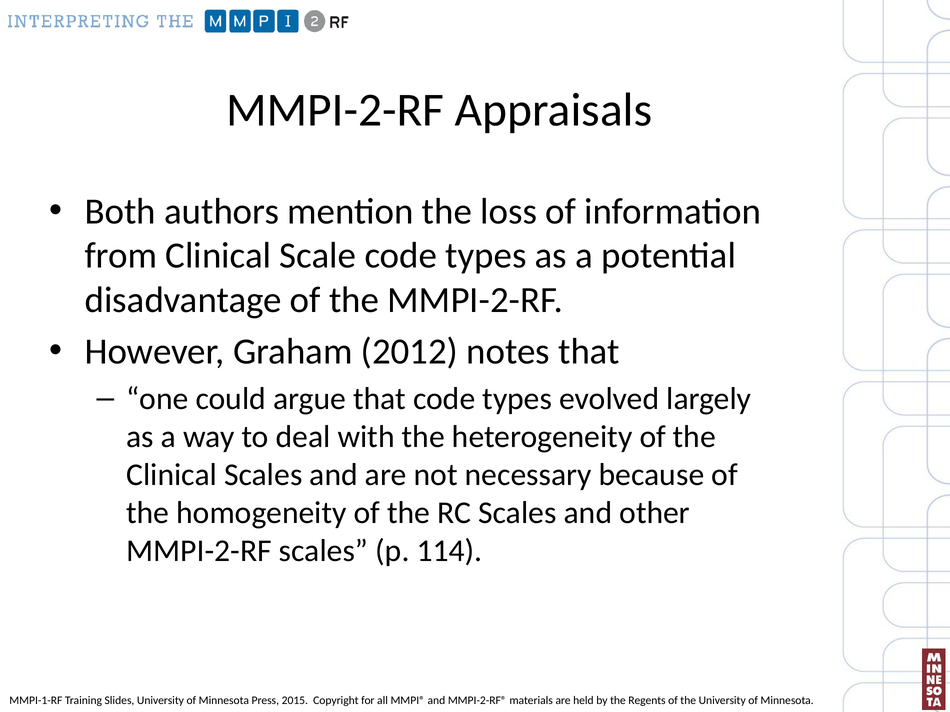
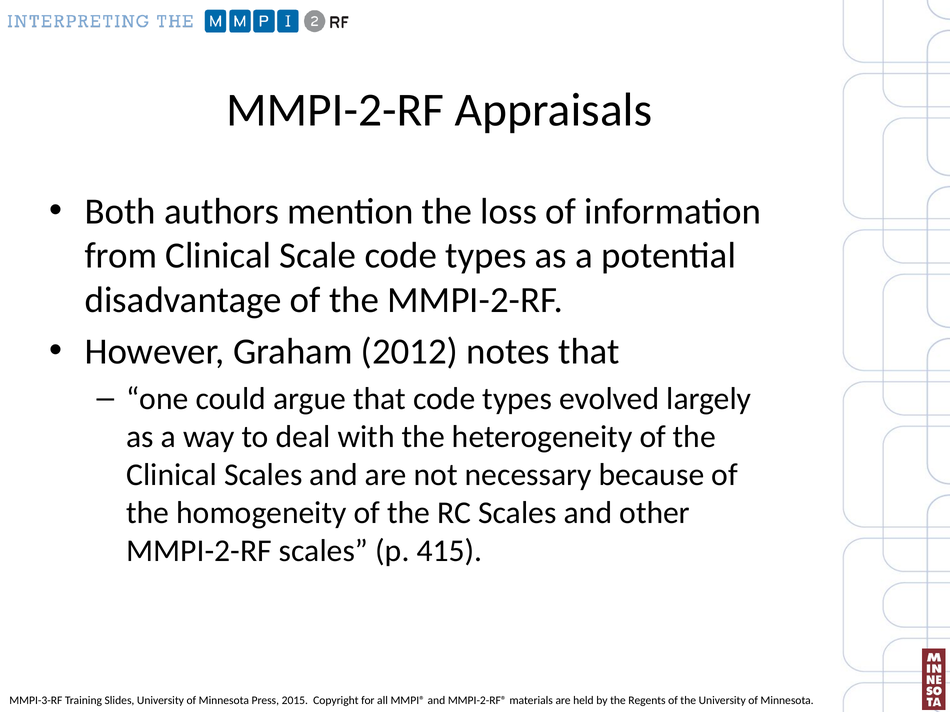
114: 114 -> 415 (450, 551)
MMPI-1-RF: MMPI-1-RF -> MMPI-3-RF (36, 701)
